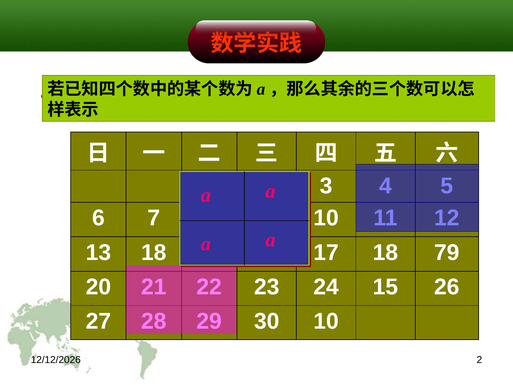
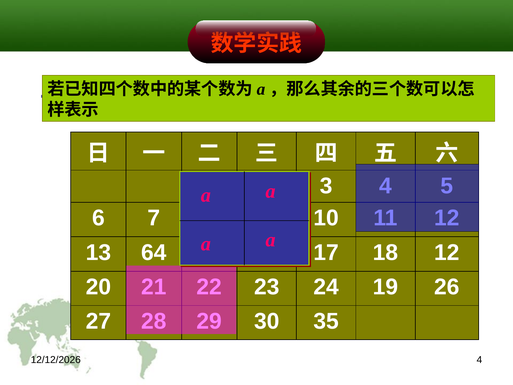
13 18: 18 -> 64 (154, 252)
18 79: 79 -> 12 (447, 252)
24 15: 15 -> 19 (386, 287)
30 10: 10 -> 35 (326, 321)
2: 2 -> 4 (479, 360)
